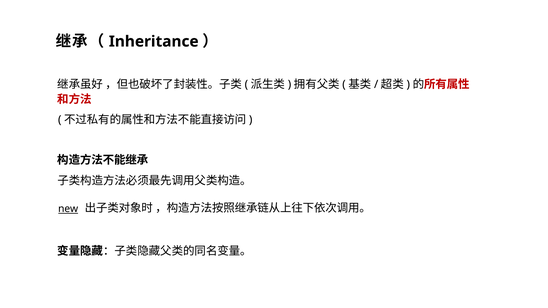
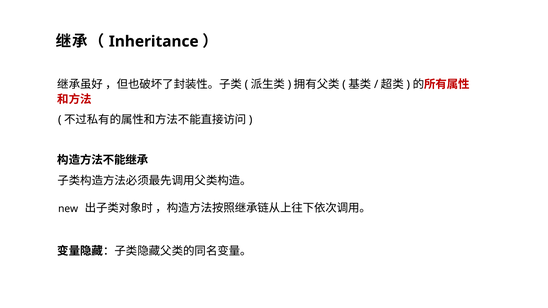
new underline: present -> none (68, 209)
